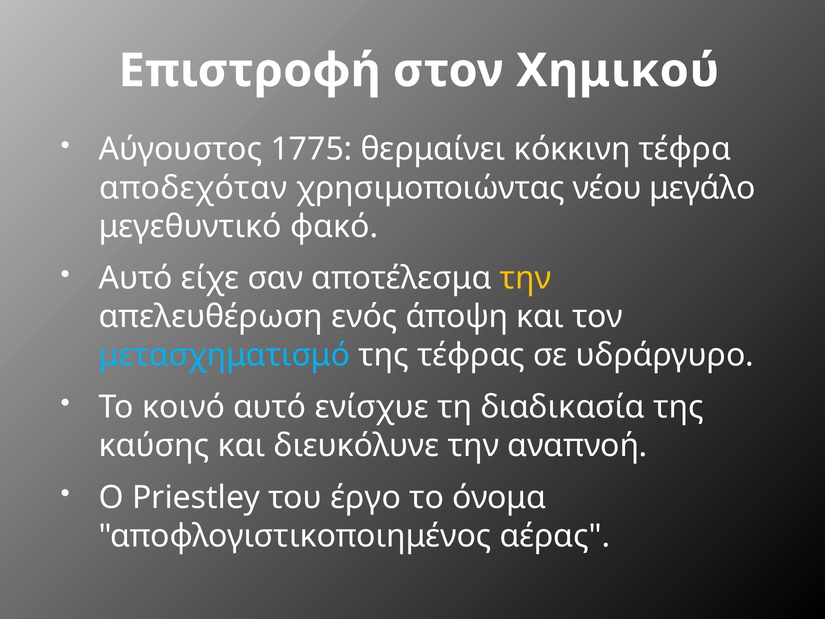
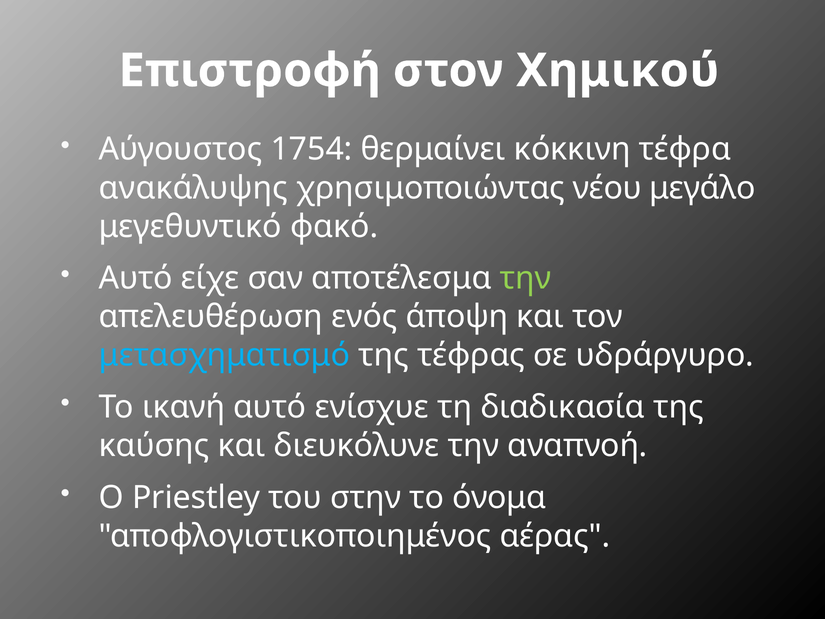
1775: 1775 -> 1754 (312, 149)
αποδεχόταν: αποδεχόταν -> ανακάλυψης (193, 188)
την colour: yellow -> light green (526, 278)
κοινό: κοινό -> ικανή (184, 407)
έργο: έργο -> στην (366, 497)
